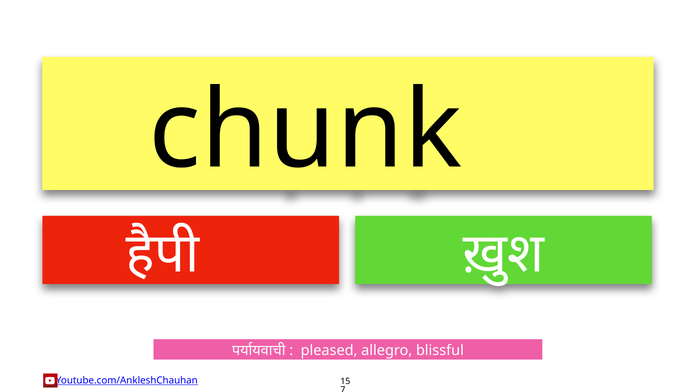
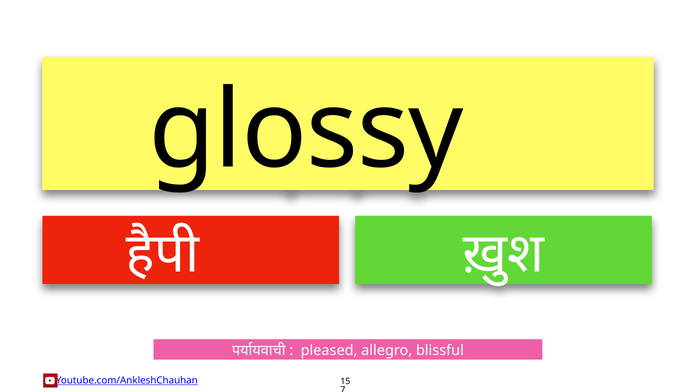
chunk: chunk -> glossy (306, 131)
